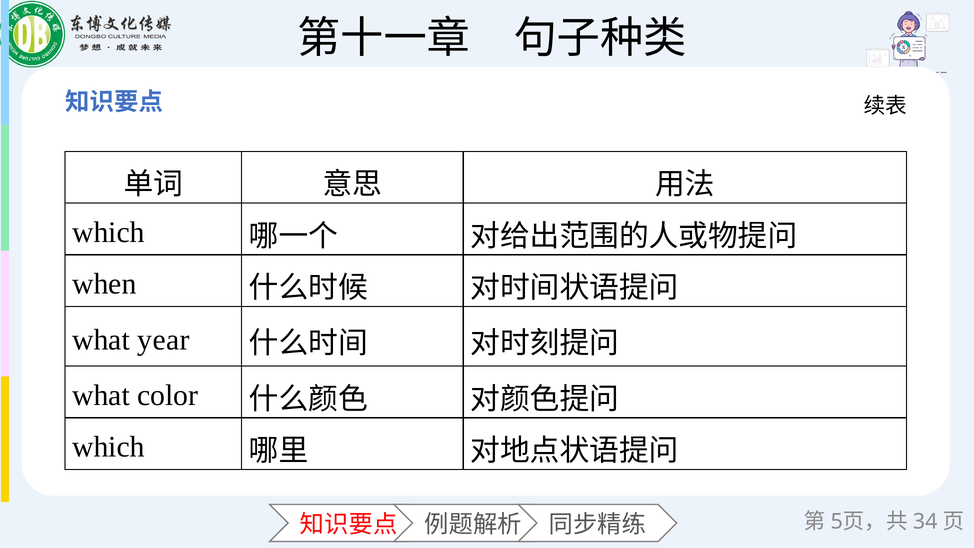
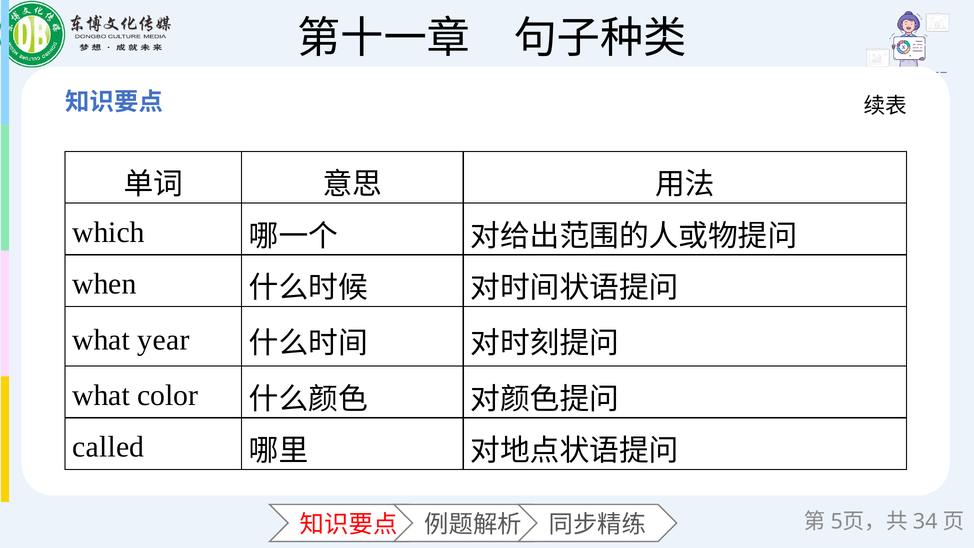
which: which -> called (108, 447)
